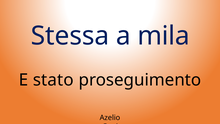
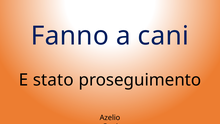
Stessa: Stessa -> Fanno (70, 36)
mila: mila -> cani (163, 36)
